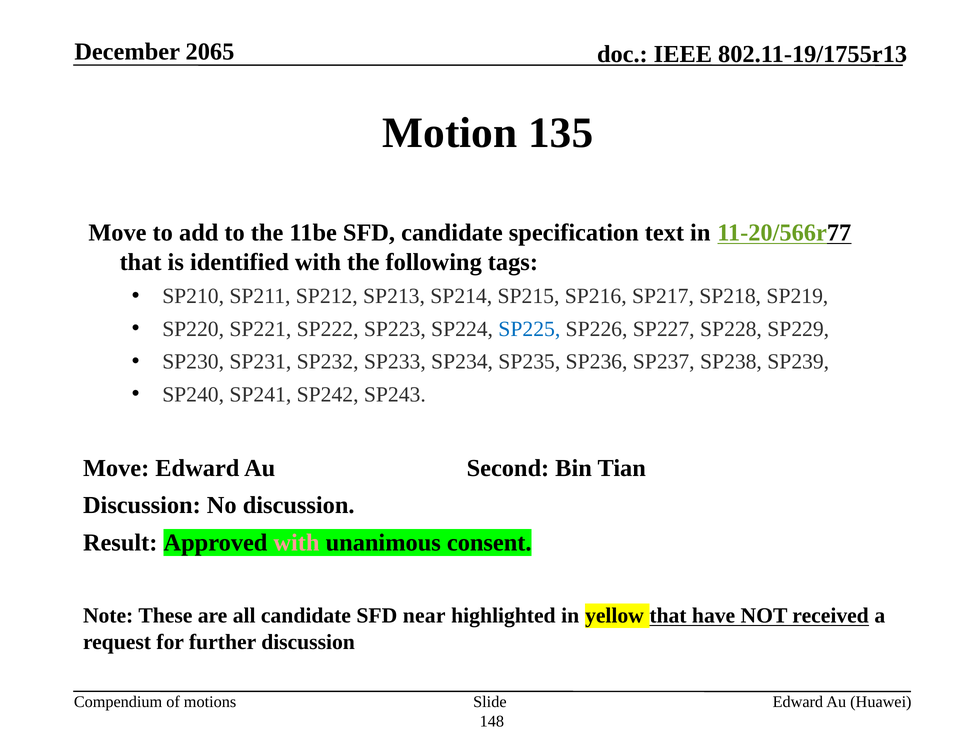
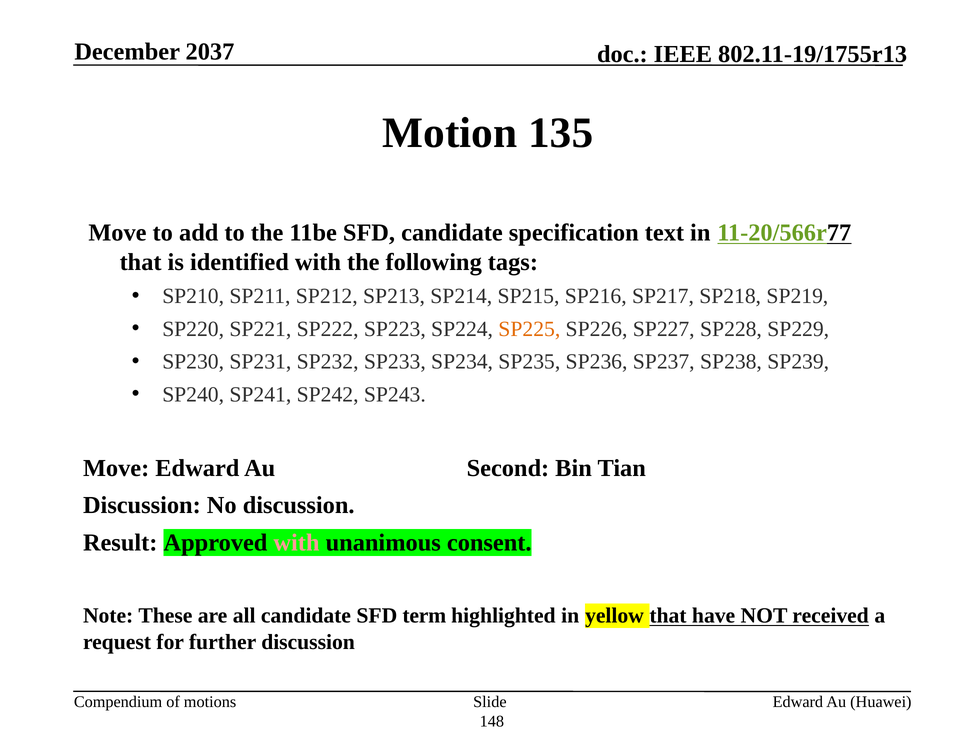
2065: 2065 -> 2037 (210, 52)
SP225 colour: blue -> orange (529, 329)
near: near -> term (424, 616)
